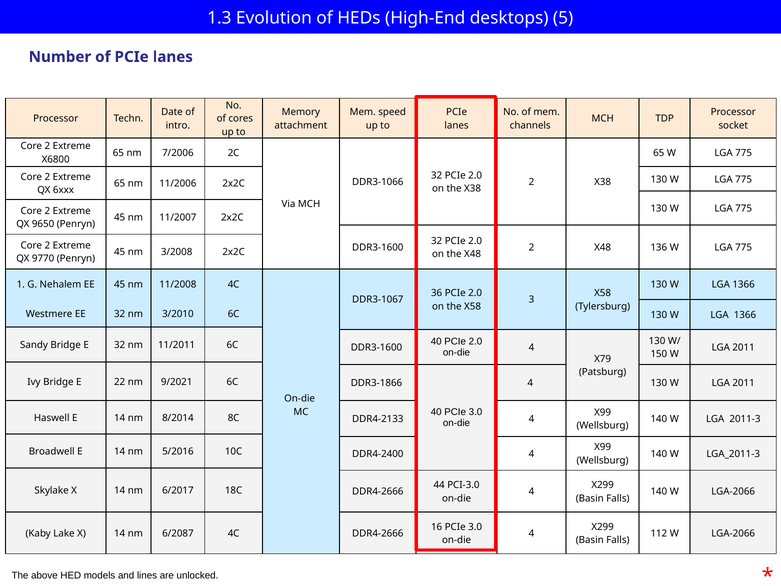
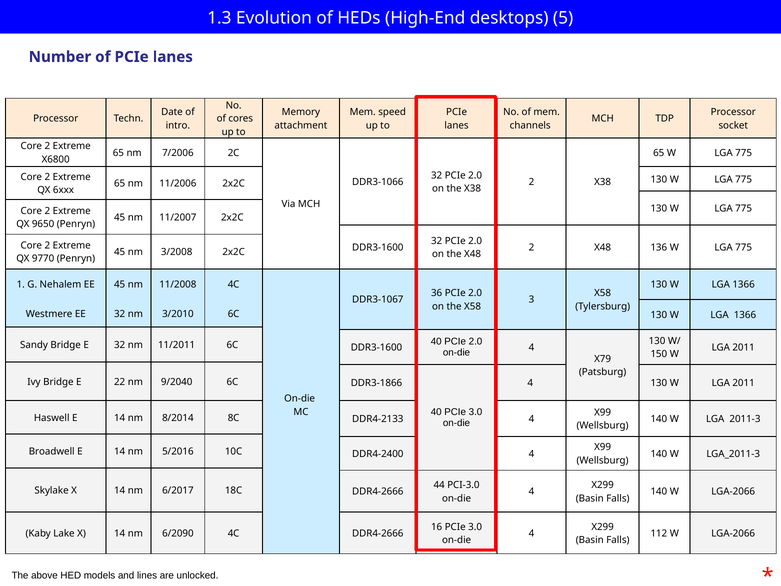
9/2021: 9/2021 -> 9/2040 (177, 382)
6/2087: 6/2087 -> 6/2090 (178, 533)
